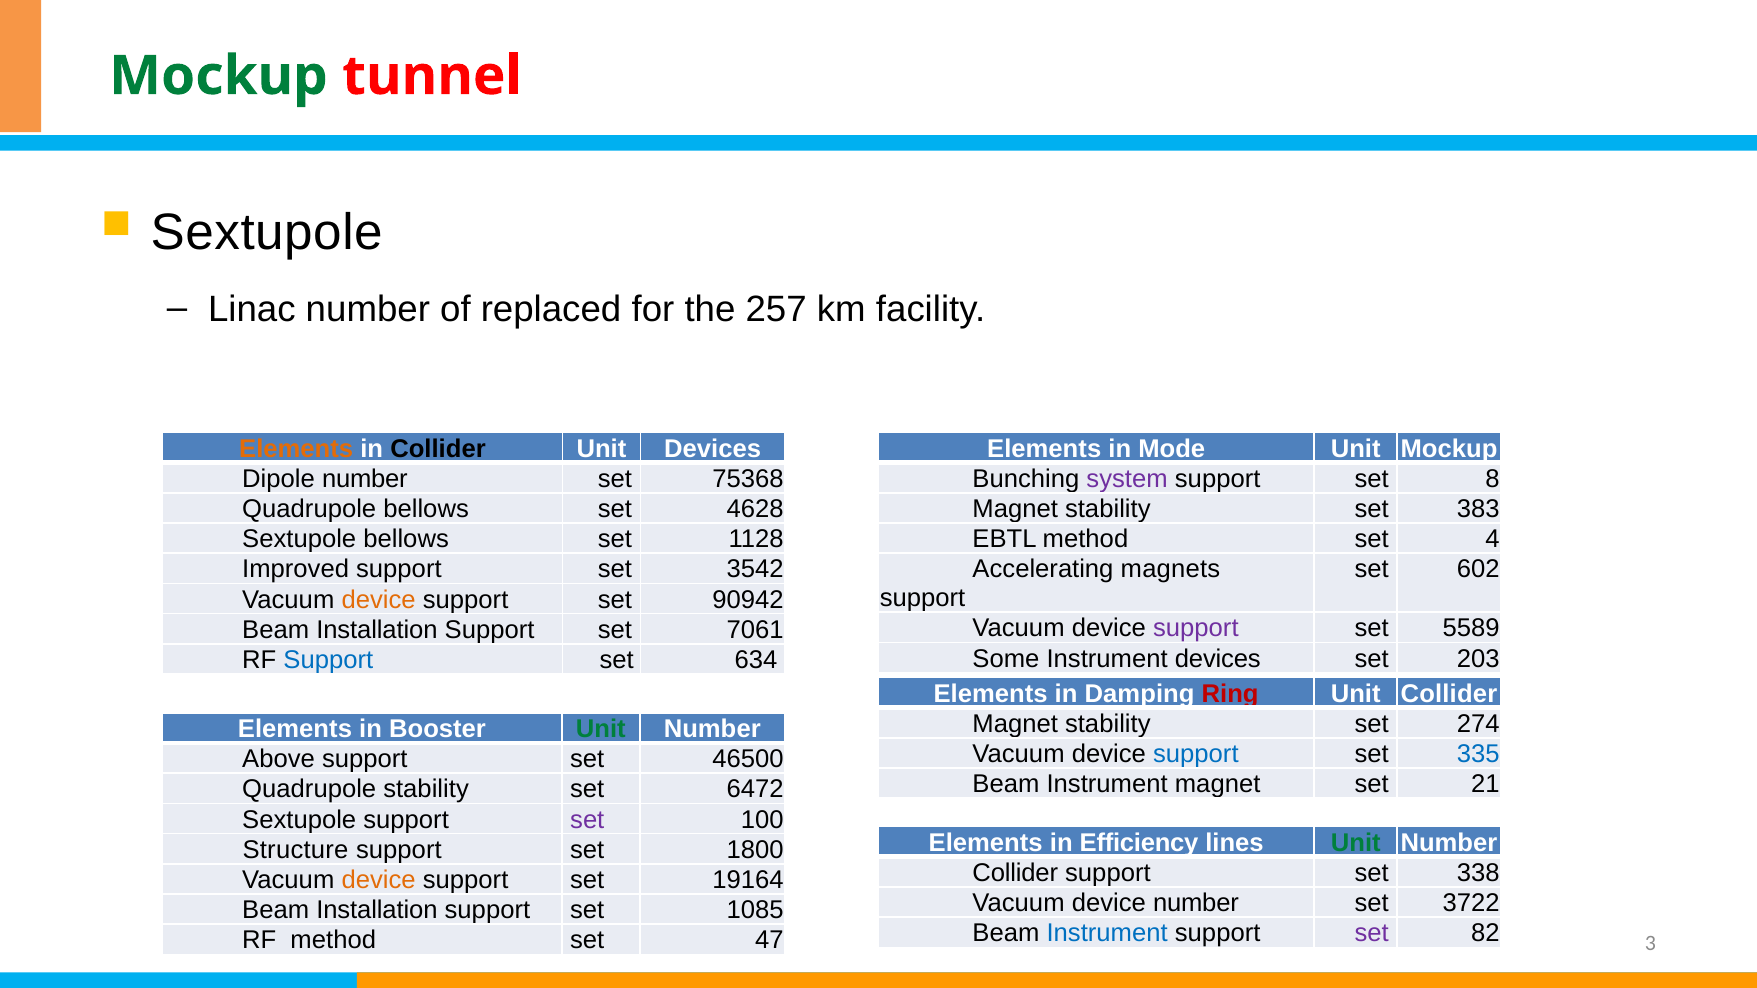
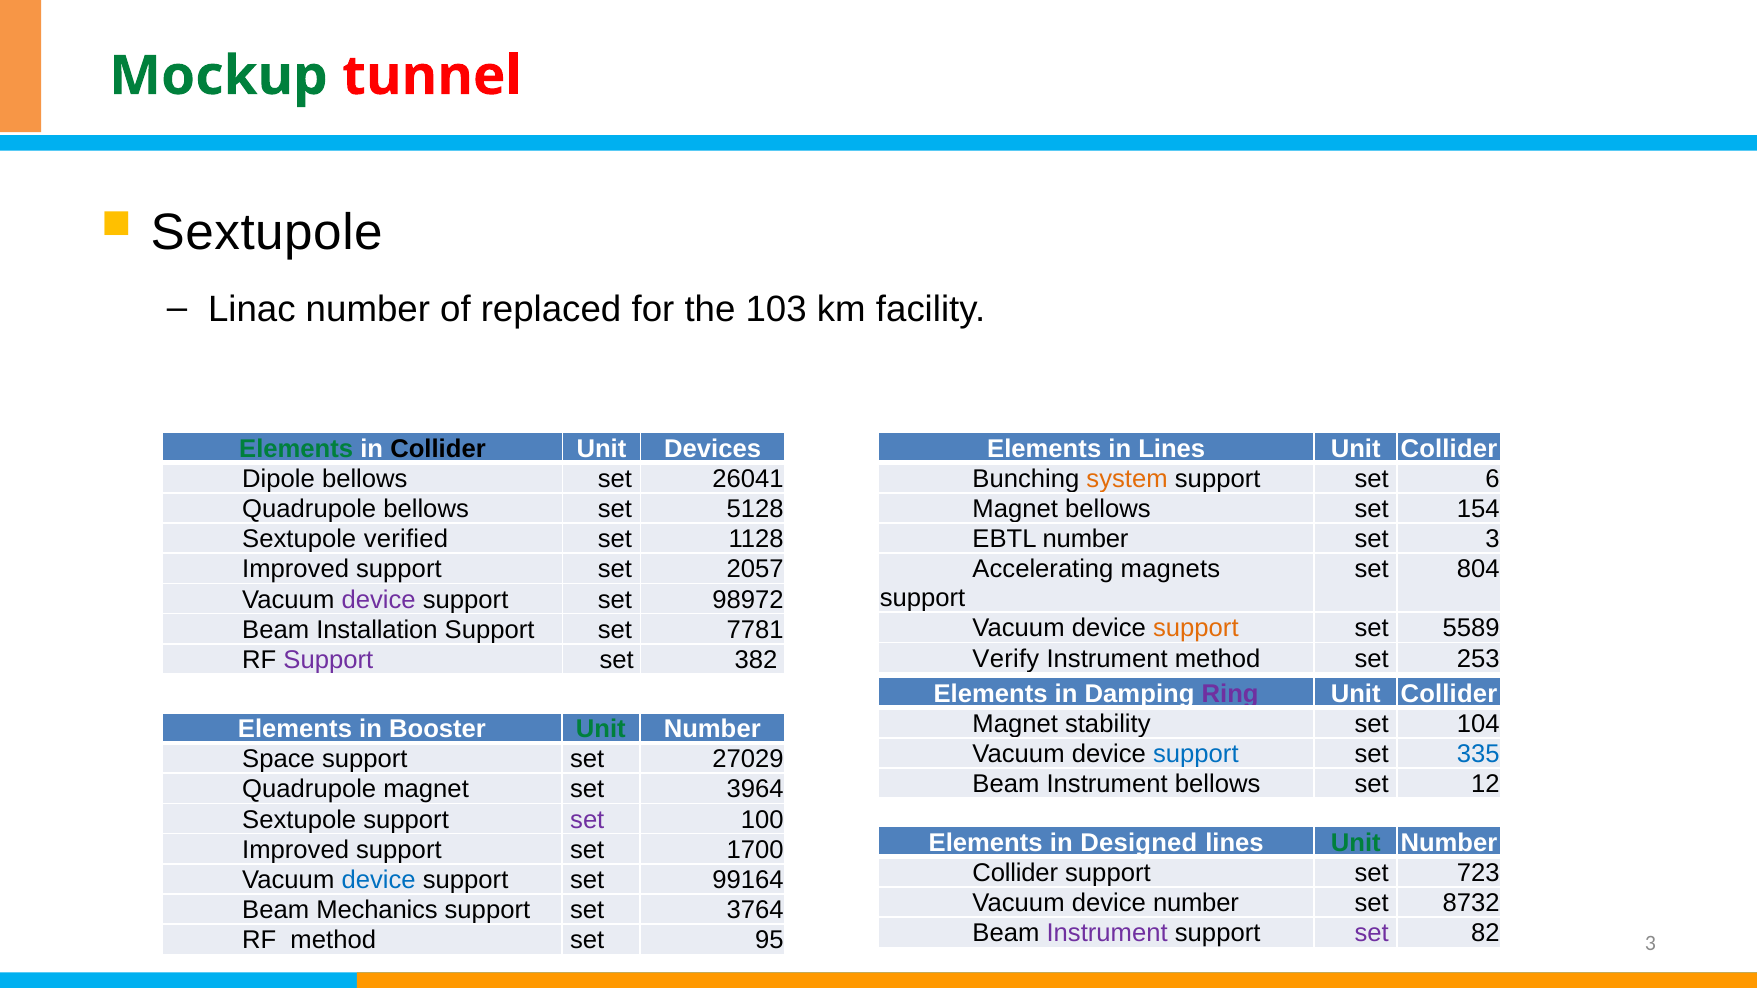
257: 257 -> 103 (776, 310)
Elements colour: orange -> green (296, 449)
in Mode: Mode -> Lines (1172, 449)
Mockup: Mockup -> Collider (1449, 449)
Dipole number: number -> bellows (365, 479)
75368: 75368 -> 26041 (748, 479)
system colour: purple -> orange (1127, 479)
8: 8 -> 6 (1492, 479)
4628: 4628 -> 5128 (755, 509)
stability: stability -> bellows (1108, 509)
383: 383 -> 154 (1478, 509)
Sextupole bellows: bellows -> verified (406, 539)
EBTL method: method -> number (1086, 539)
set 4: 4 -> 3 (1492, 539)
3542: 3542 -> 2057 (755, 570)
602: 602 -> 804 (1478, 570)
device colour: orange -> purple (379, 600)
90942: 90942 -> 98972 (748, 600)
support colour: purple -> orange (1196, 629)
7061: 7061 -> 7781 (755, 630)
Some: Some -> Verify (1006, 659)
Instrument devices: devices -> method (1218, 659)
203: 203 -> 253 (1478, 659)
Support colour: blue -> purple (328, 660)
634: 634 -> 382 (756, 660)
Ring colour: red -> purple (1230, 694)
274: 274 -> 104 (1478, 724)
Above: Above -> Space (279, 759)
46500: 46500 -> 27029 (748, 759)
Instrument magnet: magnet -> bellows (1218, 784)
21: 21 -> 12 (1485, 784)
Quadrupole stability: stability -> magnet (426, 790)
6472: 6472 -> 3964 (755, 790)
Efficiency: Efficiency -> Designed (1139, 843)
Structure: Structure -> Improved (296, 850)
1800: 1800 -> 1700 (755, 850)
338: 338 -> 723 (1478, 873)
device colour: orange -> blue (379, 880)
19164: 19164 -> 99164 (748, 880)
3722: 3722 -> 8732 (1471, 904)
Installation: Installation -> Mechanics (377, 910)
1085: 1085 -> 3764 (755, 910)
Instrument colour: blue -> purple (1107, 934)
47: 47 -> 95 (769, 941)
